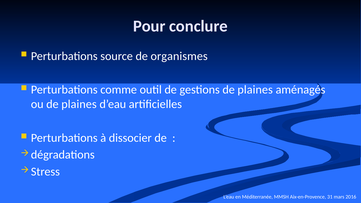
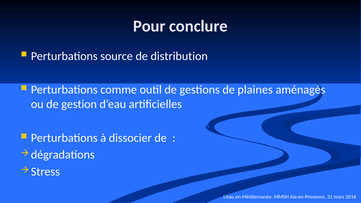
organismes: organismes -> distribution (179, 56)
ou de plaines: plaines -> gestion (79, 104)
